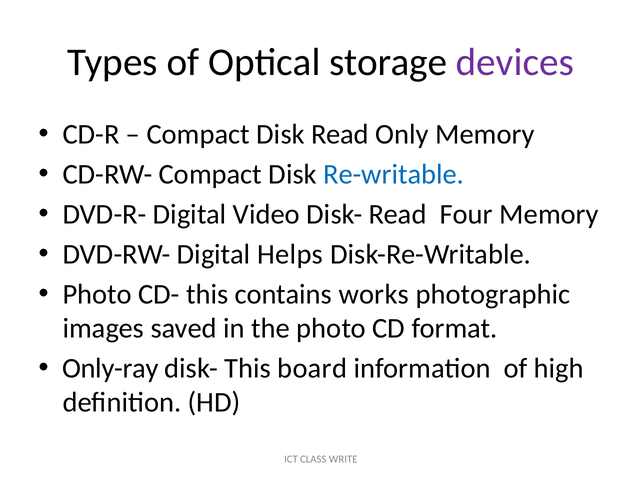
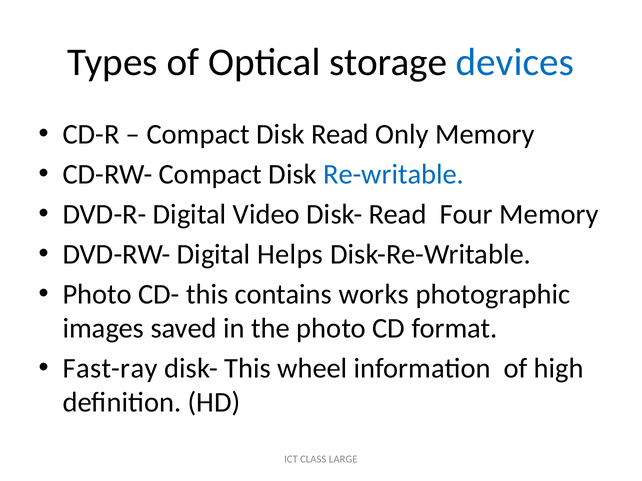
devices colour: purple -> blue (515, 62)
Only-ray: Only-ray -> Fast-ray (110, 369)
board: board -> wheel (312, 369)
WRITE: WRITE -> LARGE (343, 460)
